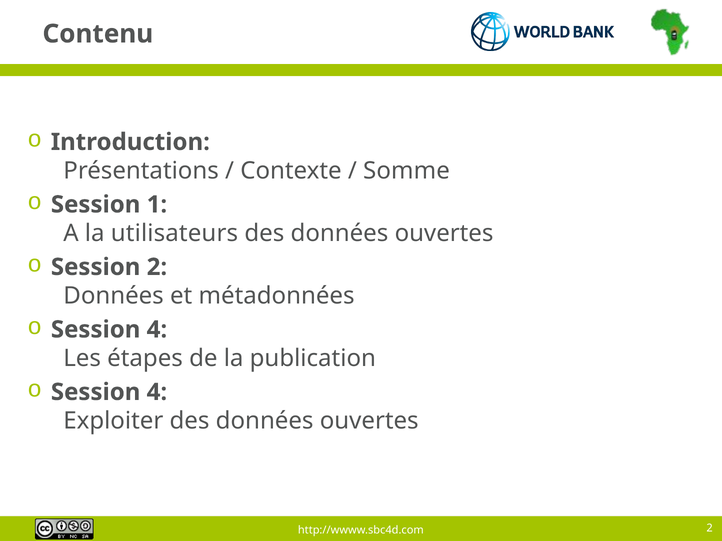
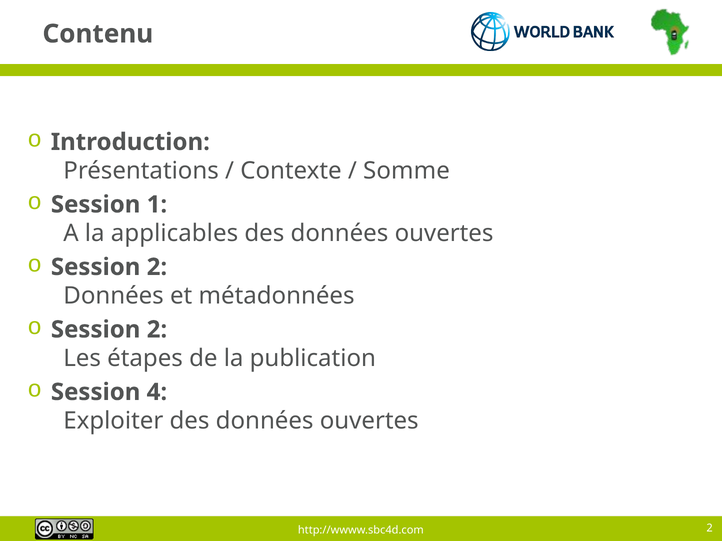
utilisateurs: utilisateurs -> applicables (175, 234)
4: 4 -> 2 (157, 330)
